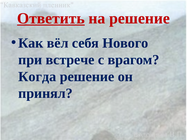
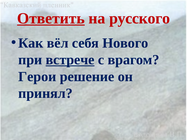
на решение: решение -> русского (140, 18)
встрече underline: none -> present (70, 60)
Когда: Когда -> Герои (37, 77)
